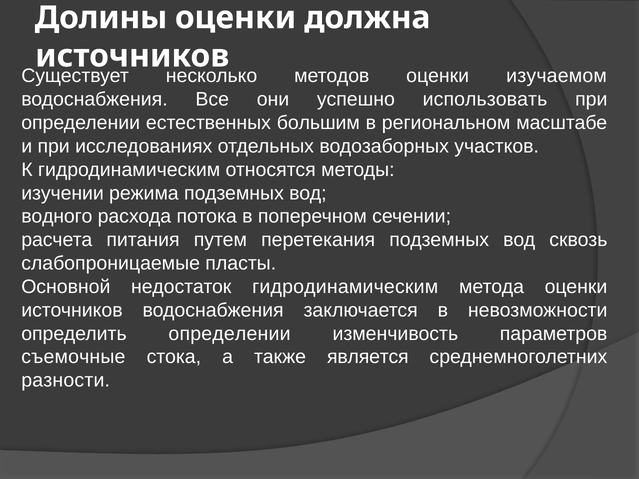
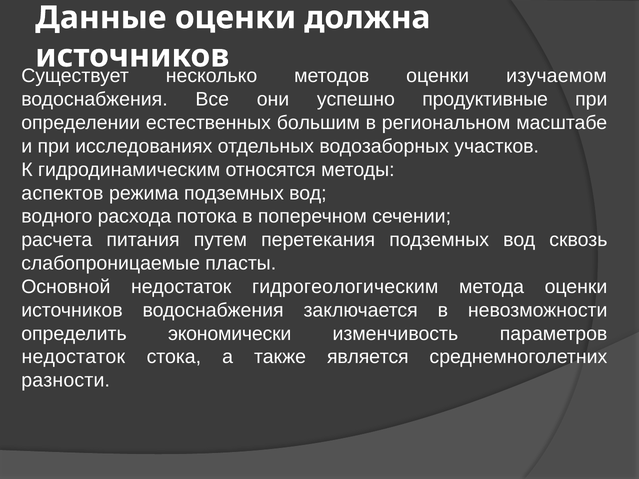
Долины: Долины -> Данные (101, 18)
использовать: использовать -> продуктивные (485, 100)
изучении: изучении -> аспектов (62, 193)
недостаток гидродинамическим: гидродинамическим -> гидрогеологическим (345, 287)
определить определении: определении -> экономически (230, 334)
съемочные: съемочные -> недостаток (73, 357)
